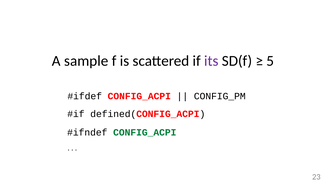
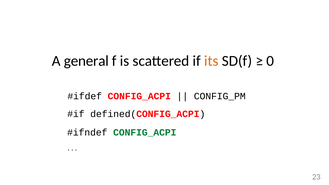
sample: sample -> general (86, 61)
its colour: purple -> orange (211, 61)
5: 5 -> 0 (270, 61)
